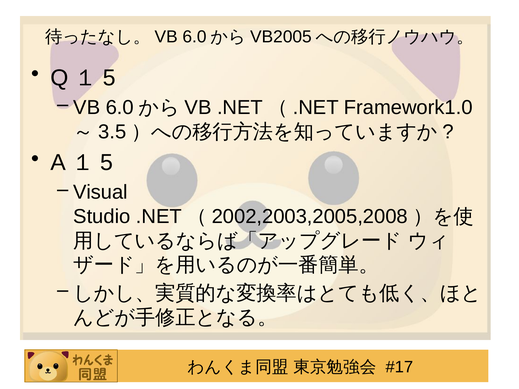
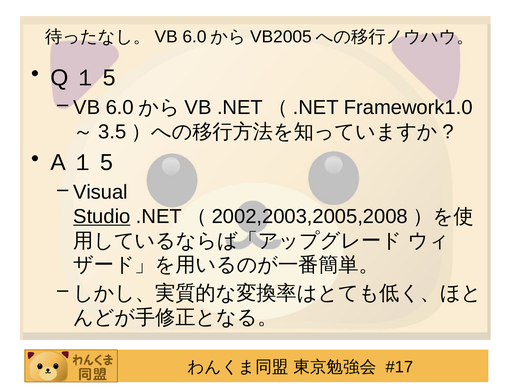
Studio underline: none -> present (102, 217)
